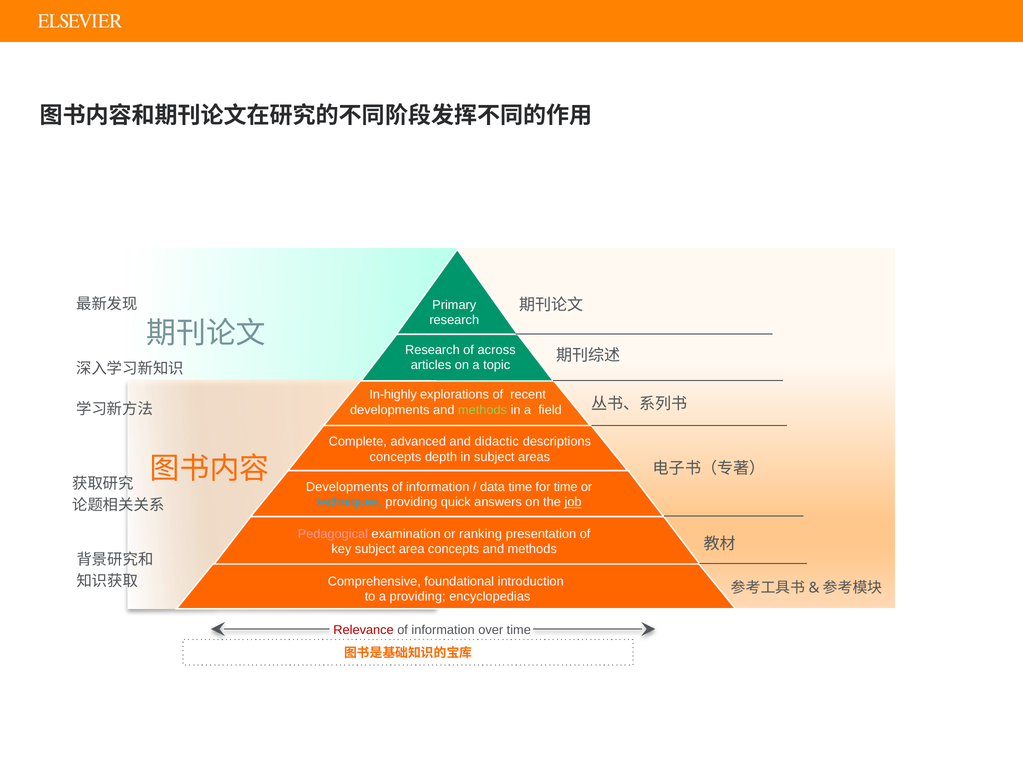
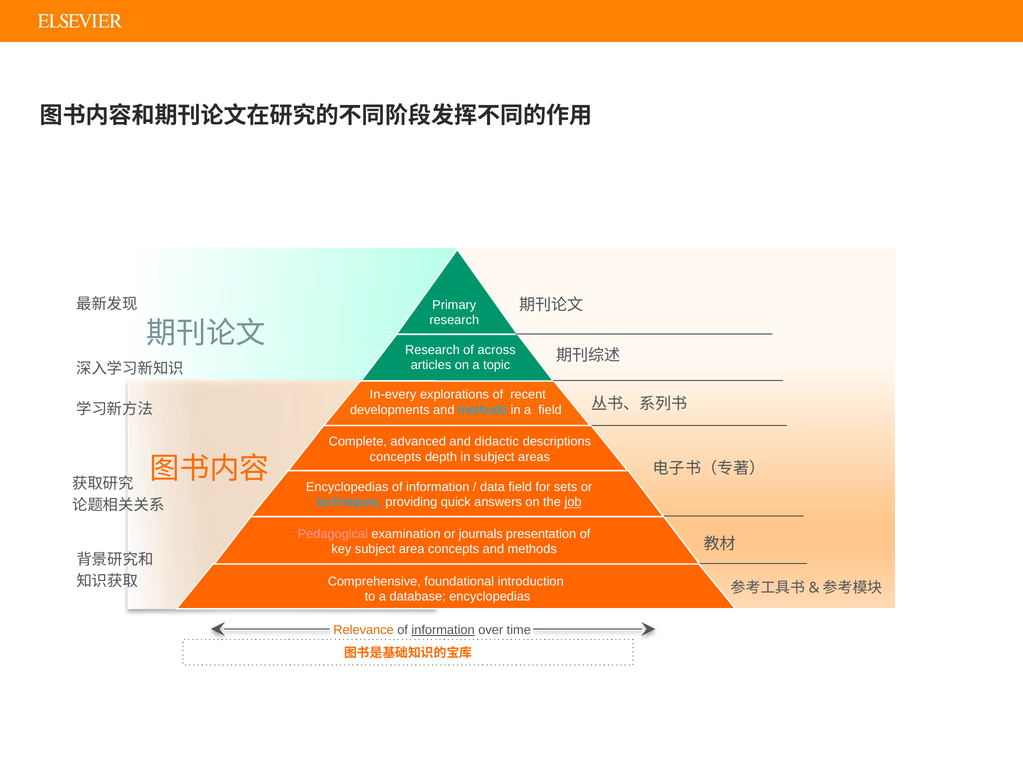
In-highly: In-highly -> In-every (393, 395)
methods colour: light green -> light blue (483, 410)
Developments: Developments -> Encyclopedias (347, 487)
data time: time -> field (520, 487)
for time: time -> sets (566, 487)
ranking: ranking -> journals (481, 534)
a providing: providing -> database (418, 597)
Relevance colour: red -> orange (364, 630)
information underline: none -> present (443, 630)
